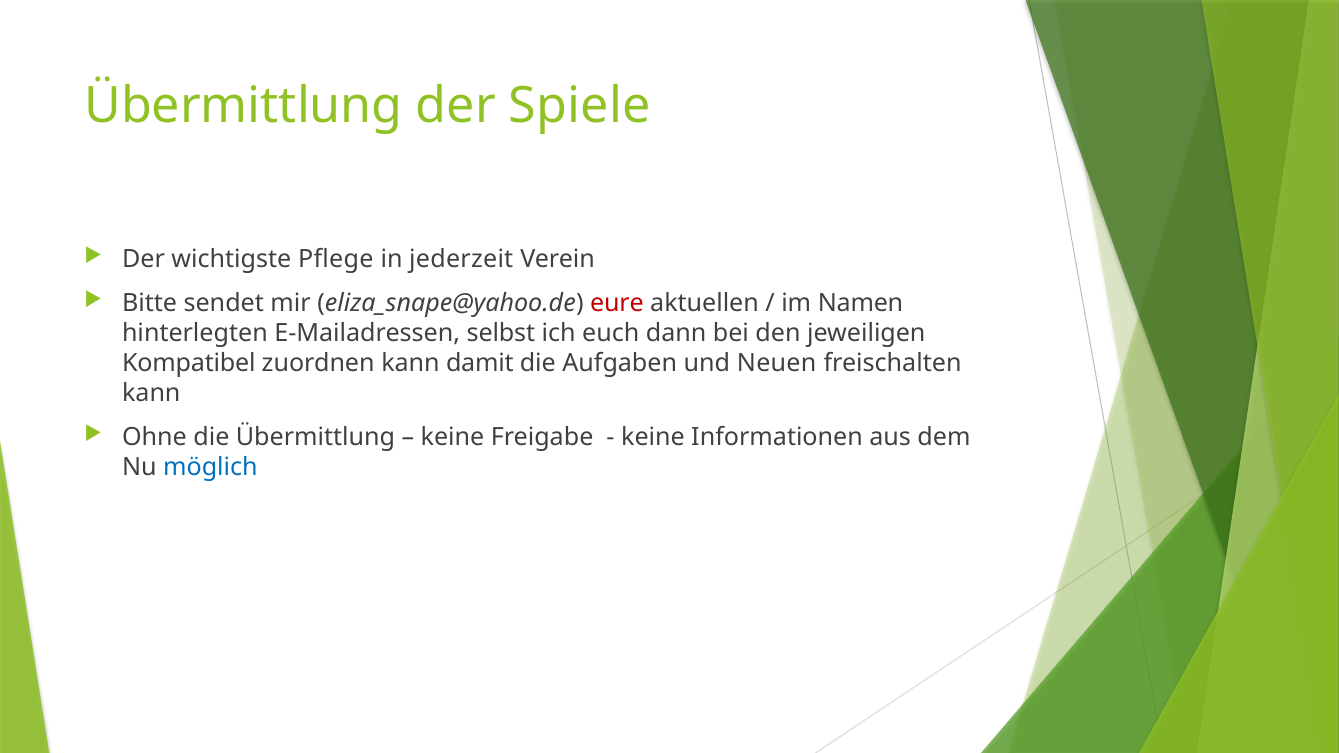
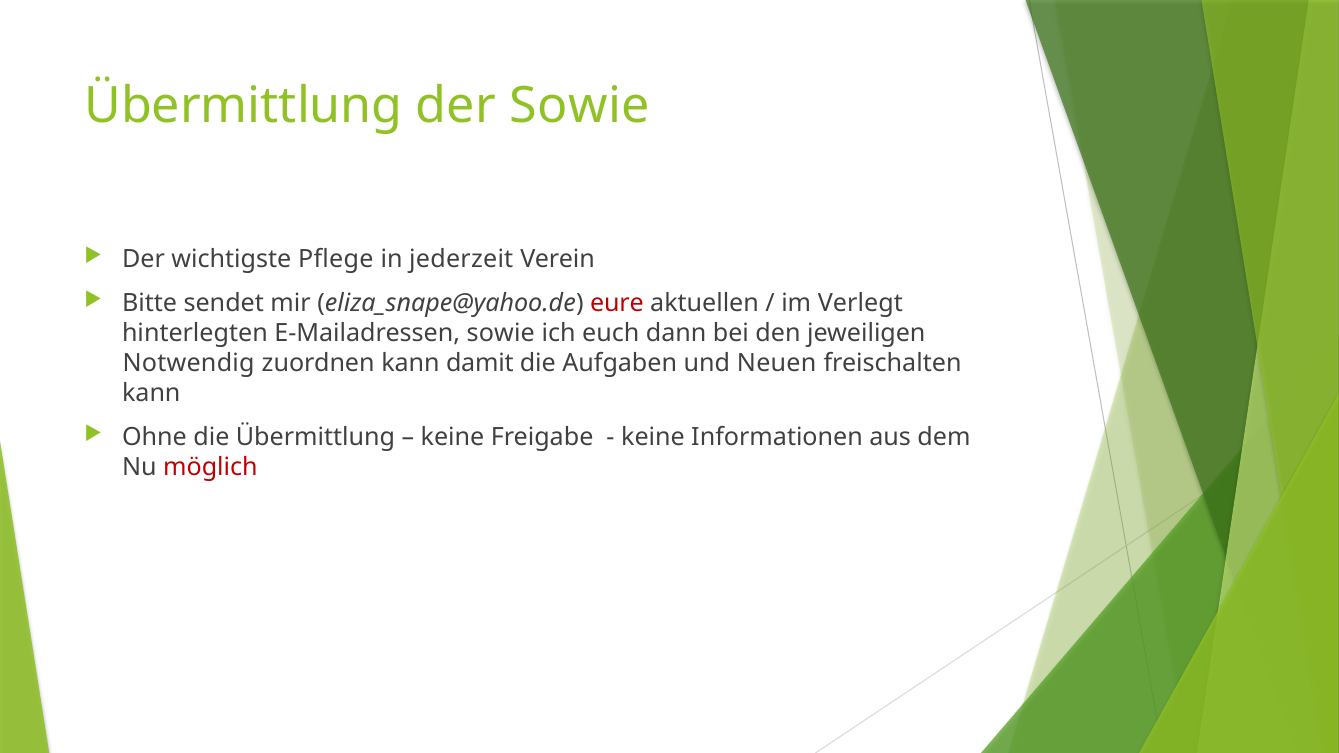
der Spiele: Spiele -> Sowie (580, 106)
Namen: Namen -> Verlegt (860, 303)
E-Mailadressen selbst: selbst -> sowie (501, 333)
Kompatibel: Kompatibel -> Notwendig (189, 363)
möglich colour: blue -> red (210, 468)
